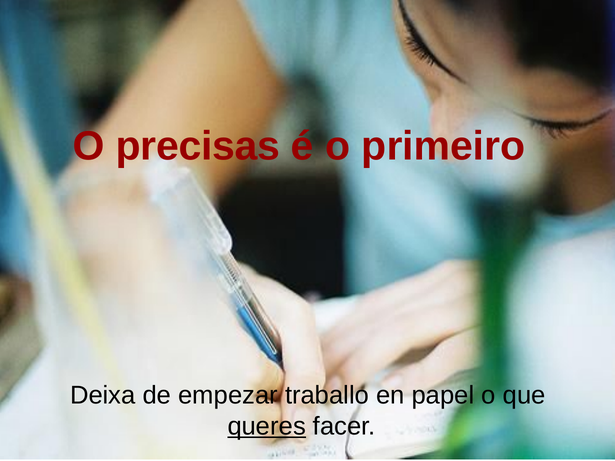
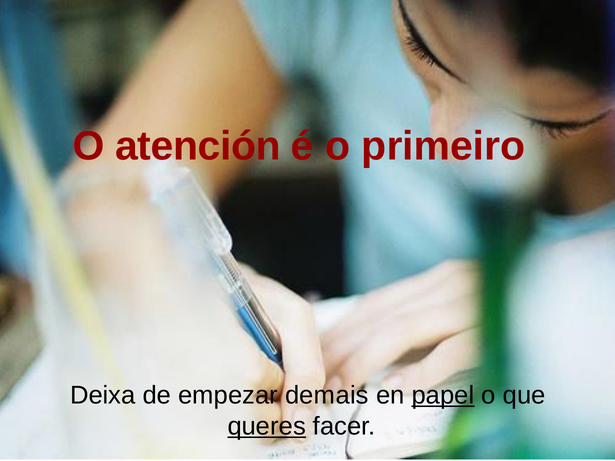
precisas: precisas -> atención (198, 146)
traballo: traballo -> demais (327, 396)
papel underline: none -> present (443, 396)
